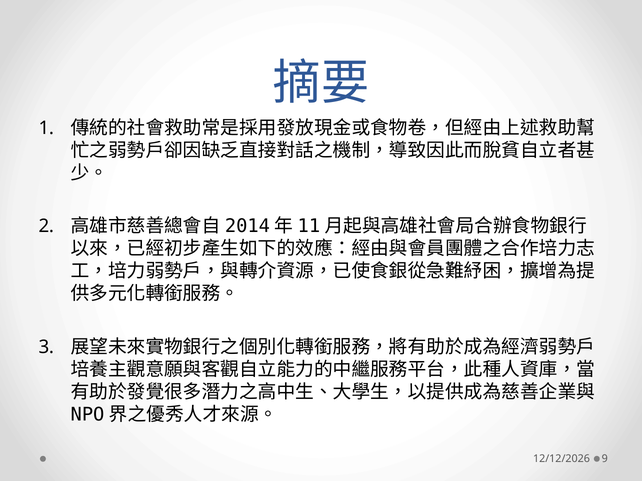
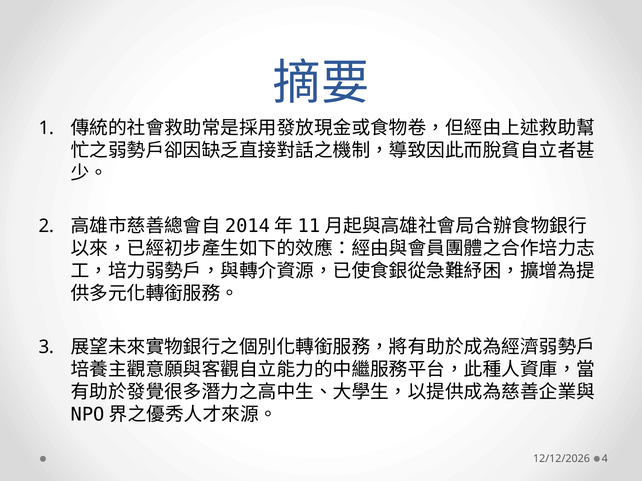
9: 9 -> 4 (605, 459)
